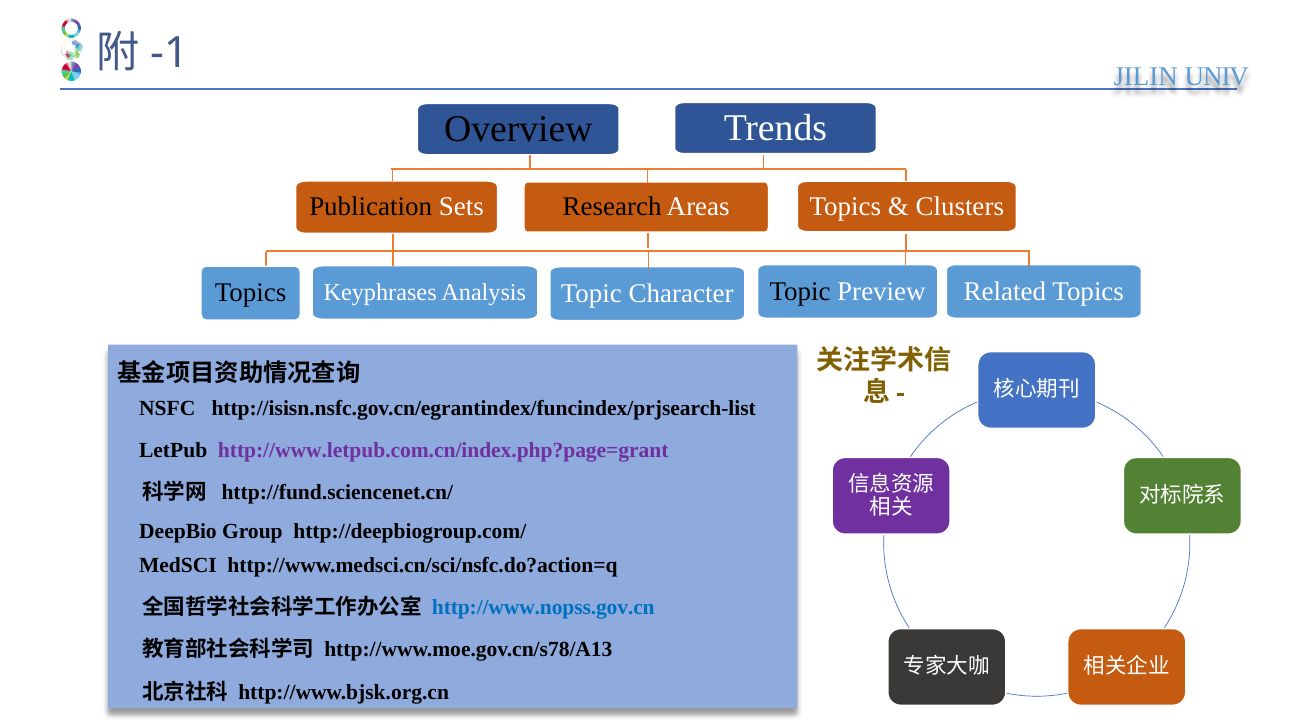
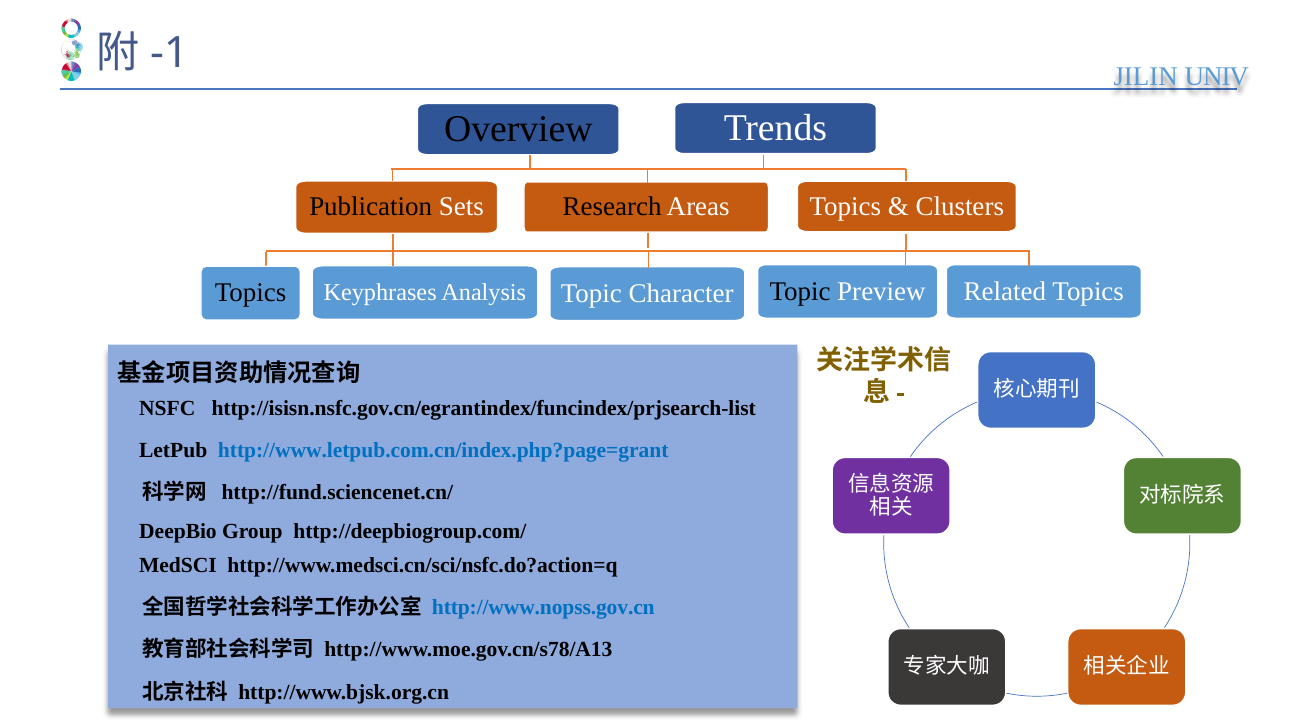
http://www.letpub.com.cn/index.php?page=grant colour: purple -> blue (443, 450)
